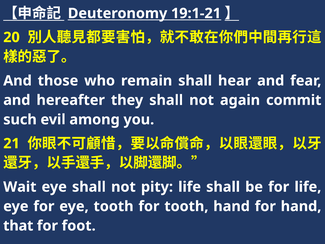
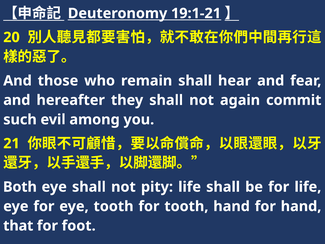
Wait: Wait -> Both (20, 187)
